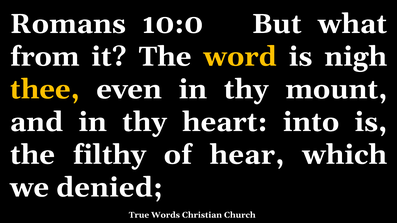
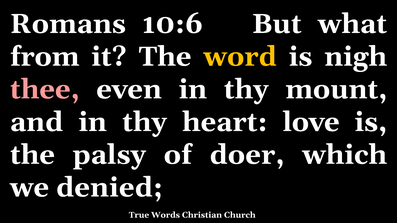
10:0: 10:0 -> 10:6 (172, 24)
thee colour: yellow -> pink (45, 89)
into: into -> love (311, 122)
filthy: filthy -> palsy (109, 155)
hear: hear -> doer (247, 155)
